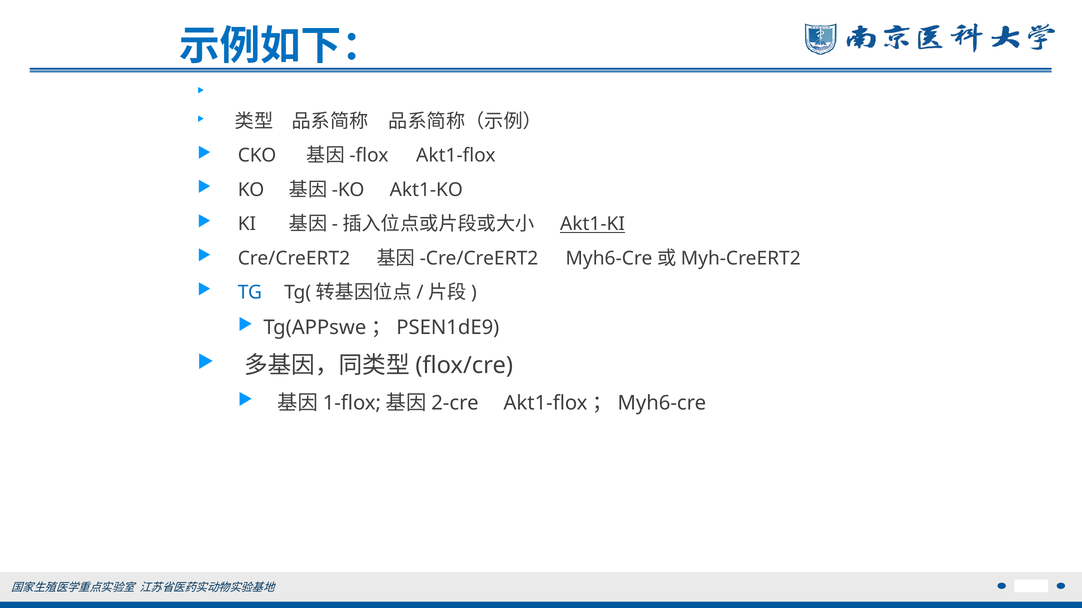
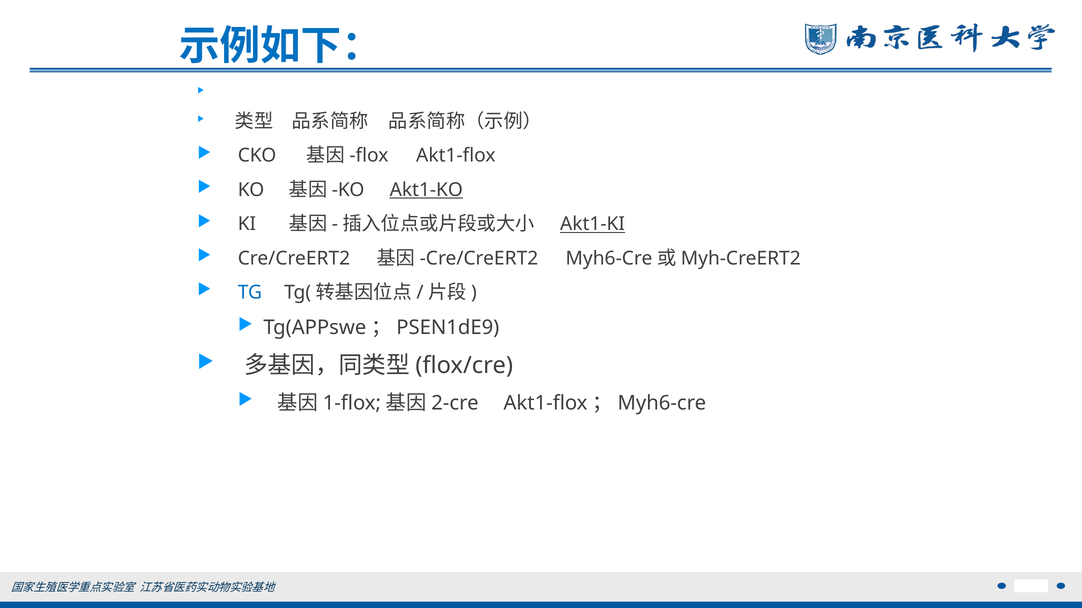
Akt1-KO underline: none -> present (426, 190)
